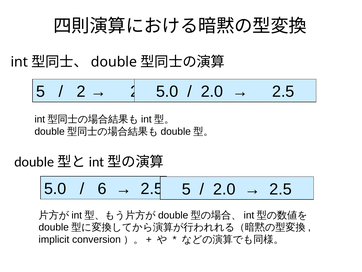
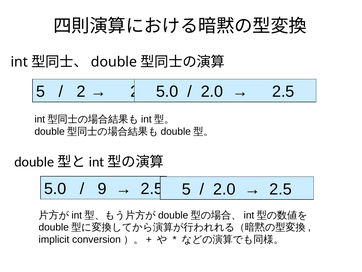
6: 6 -> 9 (102, 188)
